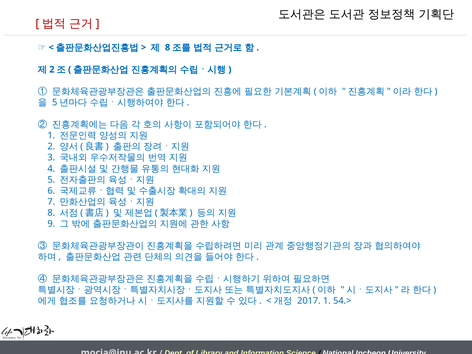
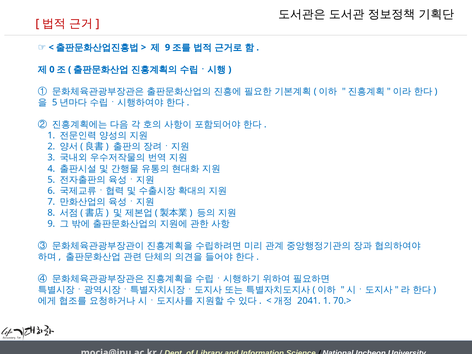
8: 8 -> 9 (168, 47)
2: 2 -> 0 (52, 69)
2017: 2017 -> 2041 (309, 301)
54.>: 54.> -> 70.> (342, 301)
